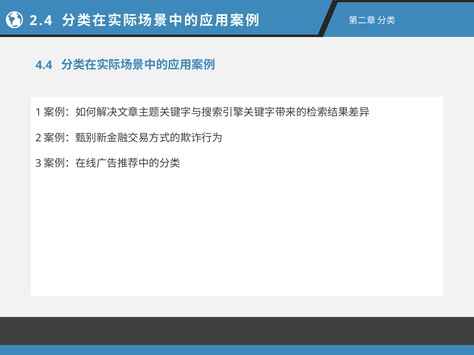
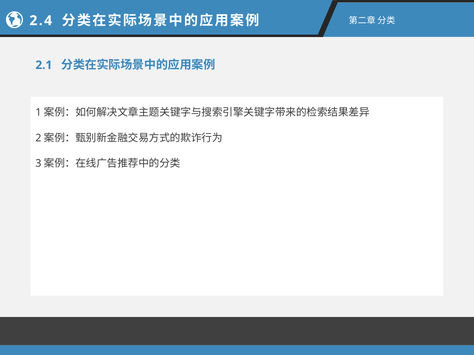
4.4: 4.4 -> 2.1 (44, 65)
